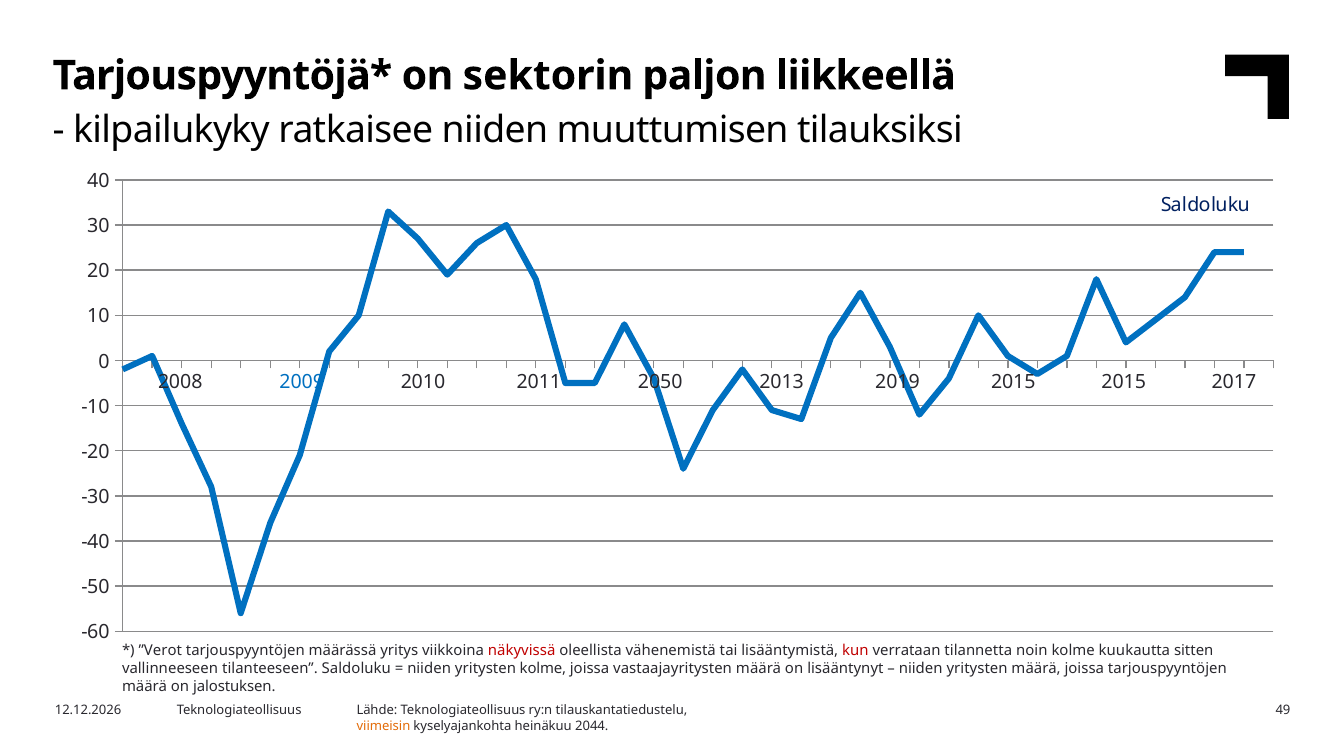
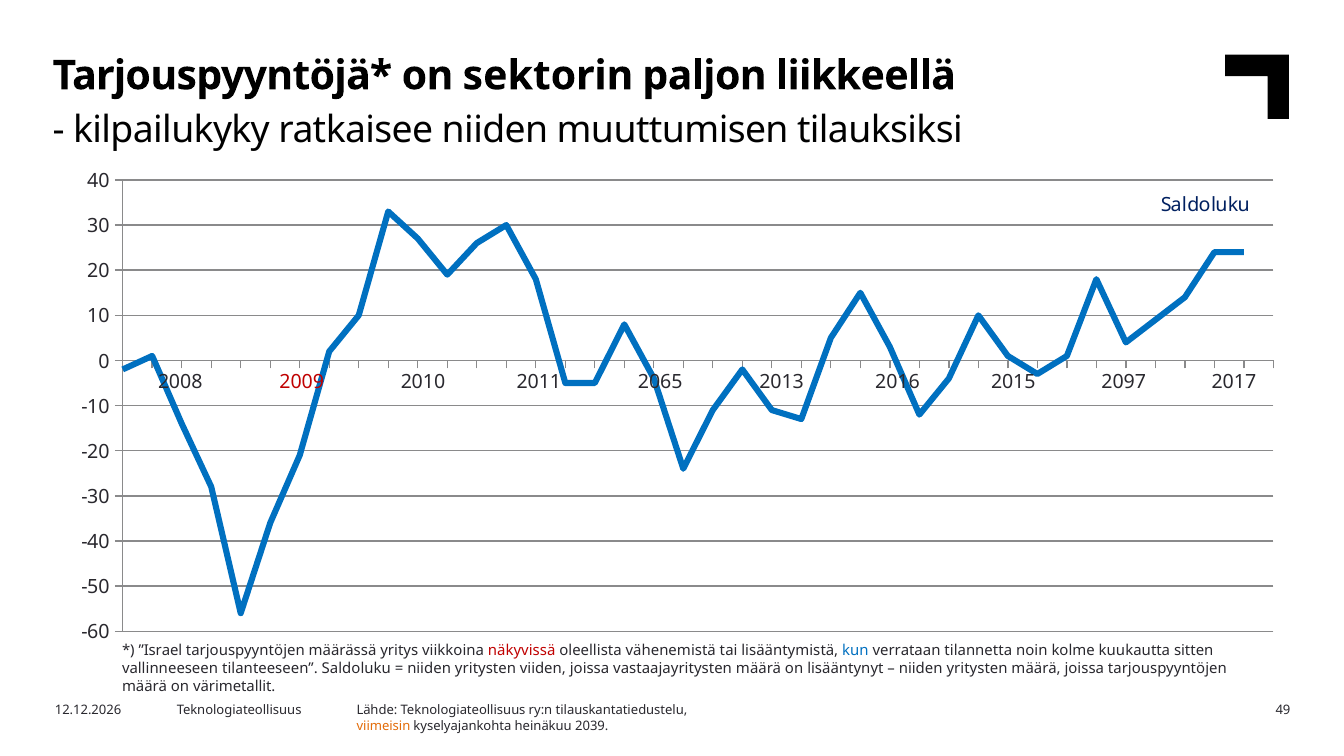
2009 colour: blue -> red (302, 382)
2050: 2050 -> 2065 (660, 382)
2019: 2019 -> 2016 (897, 382)
2015 2015: 2015 -> 2097 (1124, 382)
”Verot: ”Verot -> ”Israel (160, 651)
kun colour: red -> blue (855, 651)
yritysten kolme: kolme -> viiden (543, 669)
jalostuksen: jalostuksen -> värimetallit (234, 686)
2044: 2044 -> 2039 (592, 726)
